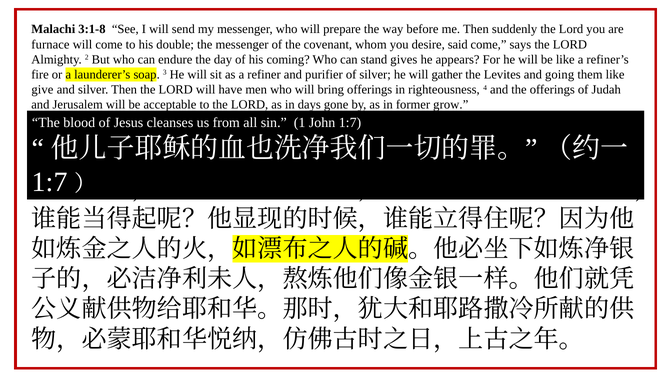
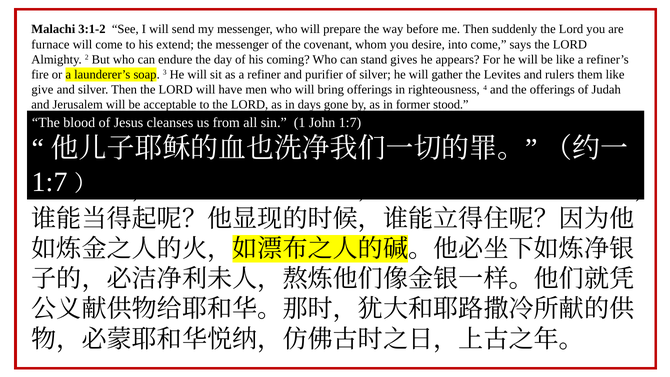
3:1-8: 3:1-8 -> 3:1-2 (92, 29)
double: double -> extend (175, 44)
said: said -> into (458, 44)
going: going -> rulers (560, 75)
grow: grow -> stood (451, 105)
